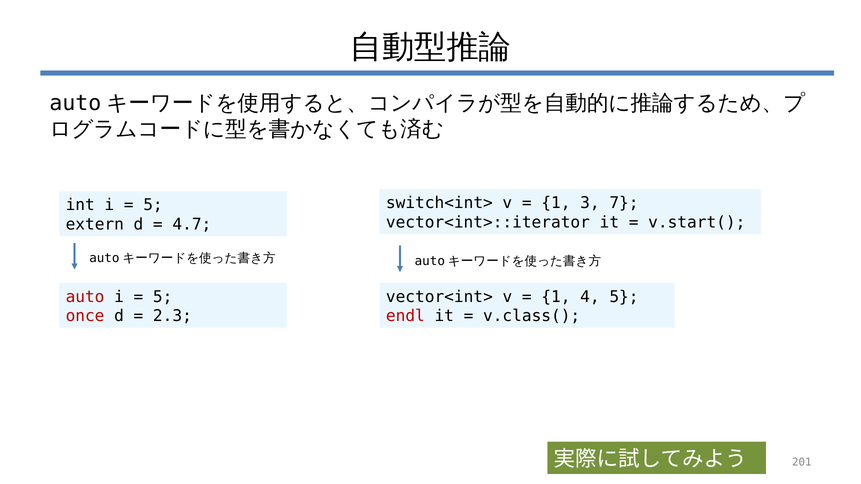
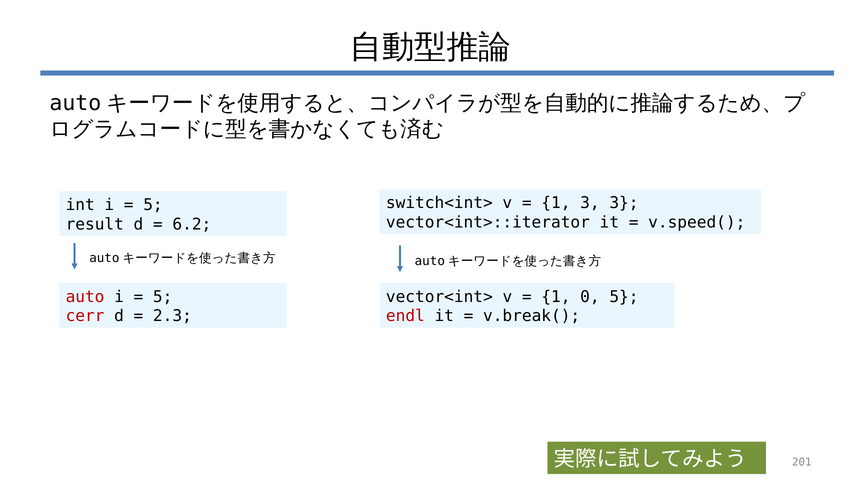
3 7: 7 -> 3 (624, 203)
v.start(: v.start( -> v.speed( (697, 223)
extern: extern -> result (95, 225)
4.7: 4.7 -> 6.2 (192, 225)
4: 4 -> 0 (590, 297)
once: once -> cerr (85, 316)
v.class(: v.class( -> v.break( (532, 316)
